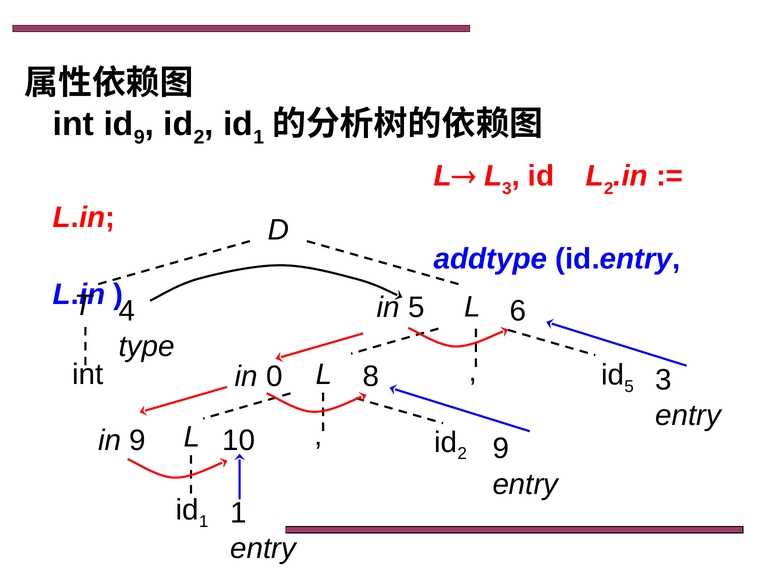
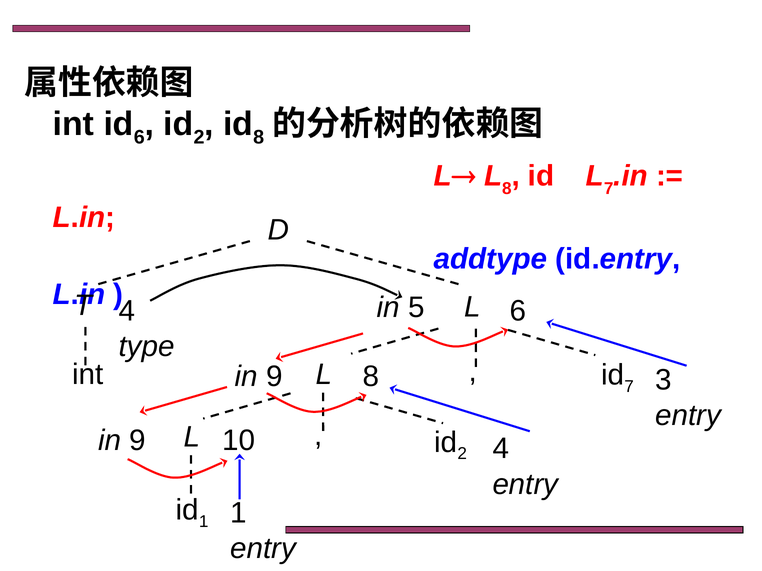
id 9: 9 -> 6 (139, 137)
1: 1 -> 8 (259, 137)
L 3: 3 -> 8 (507, 189)
L 2: 2 -> 7 (609, 189)
id 5: 5 -> 7 (629, 387)
0: 0 -> 9 (274, 377)
10 9: 9 -> 4 (501, 449)
